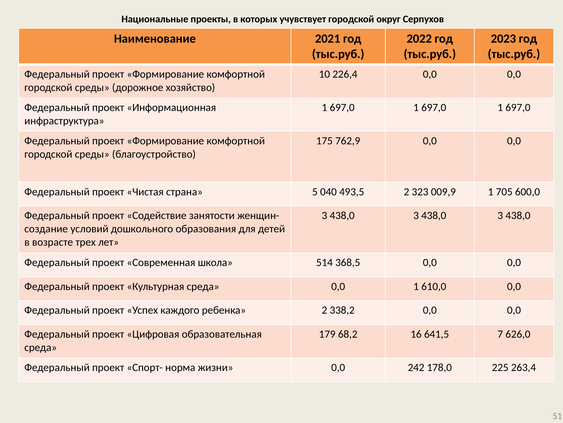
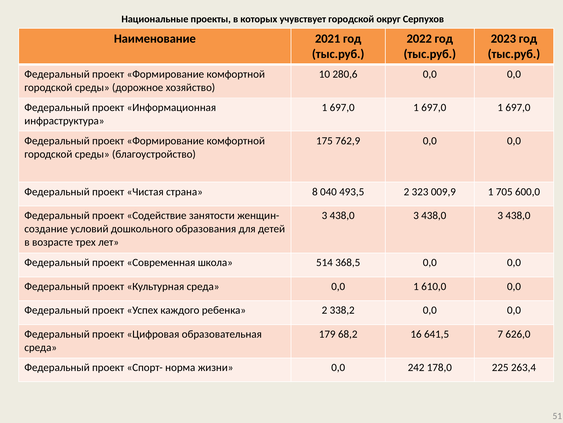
226,4: 226,4 -> 280,6 (345, 74)
5: 5 -> 8 (315, 191)
